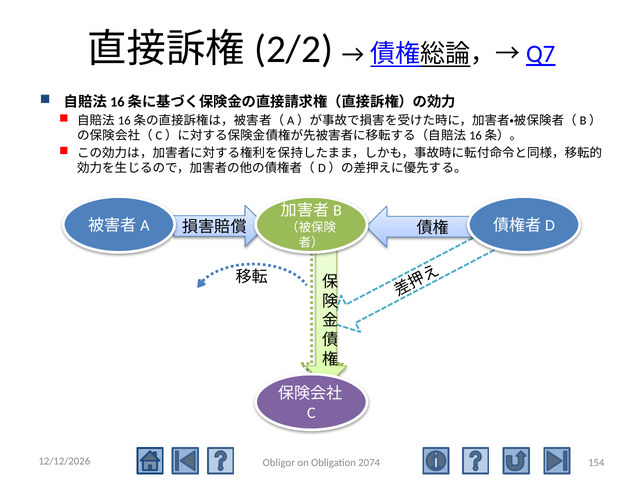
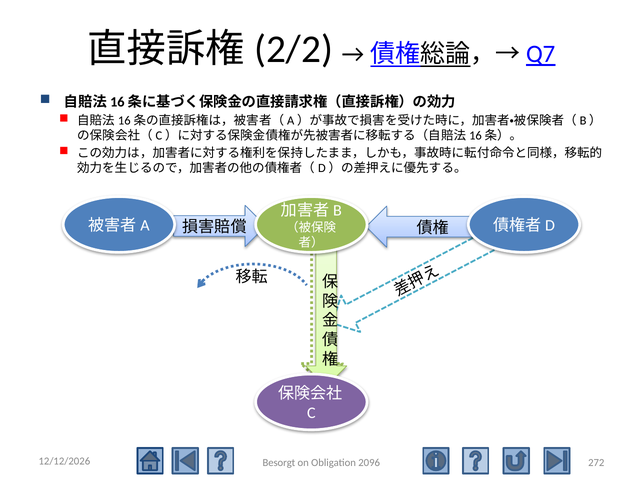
154: 154 -> 272 (596, 462)
Obligor: Obligor -> Besorgt (279, 462)
2074: 2074 -> 2096 (369, 462)
